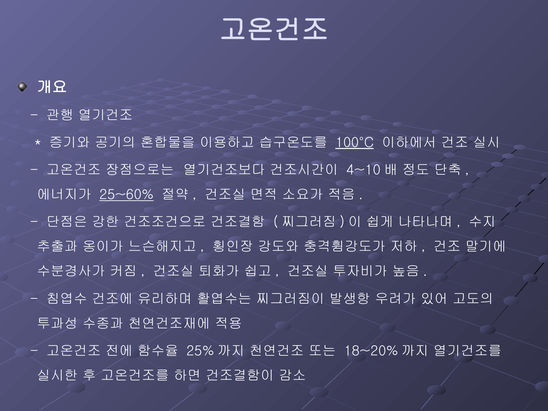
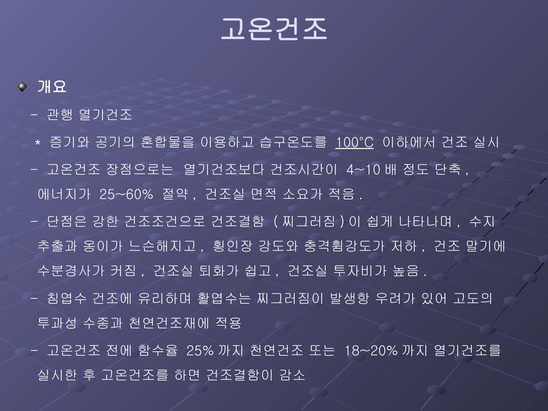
25~60% underline: present -> none (126, 195)
